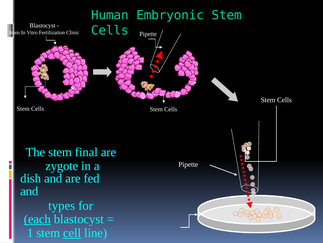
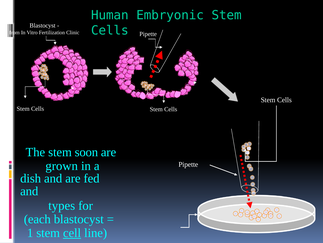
final: final -> soon (86, 152)
zygote: zygote -> grown (62, 165)
each underline: present -> none (37, 219)
